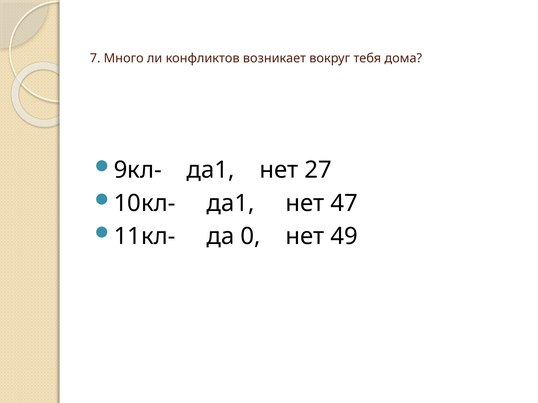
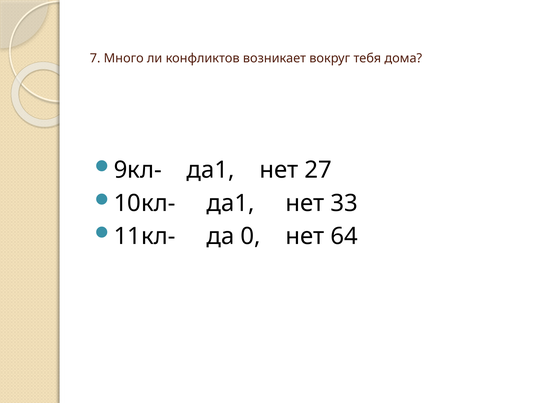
47: 47 -> 33 (344, 203)
49: 49 -> 64 (344, 237)
